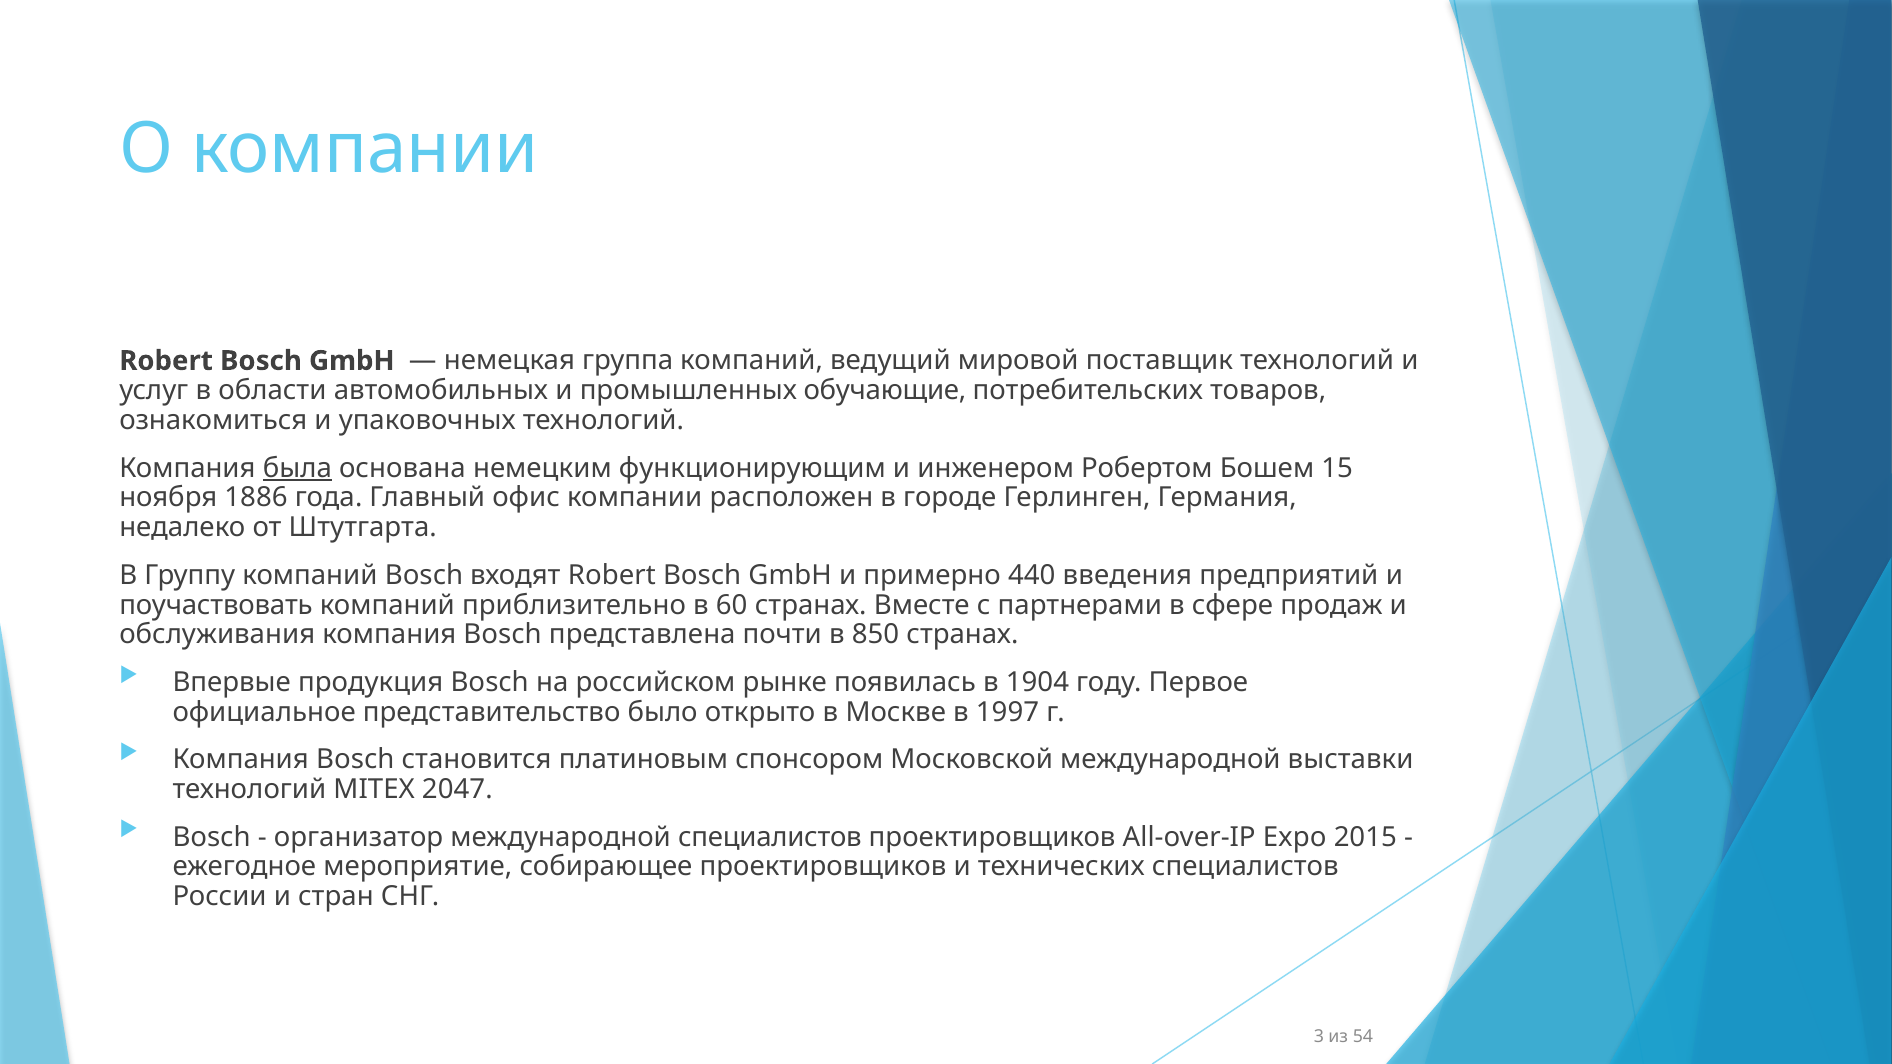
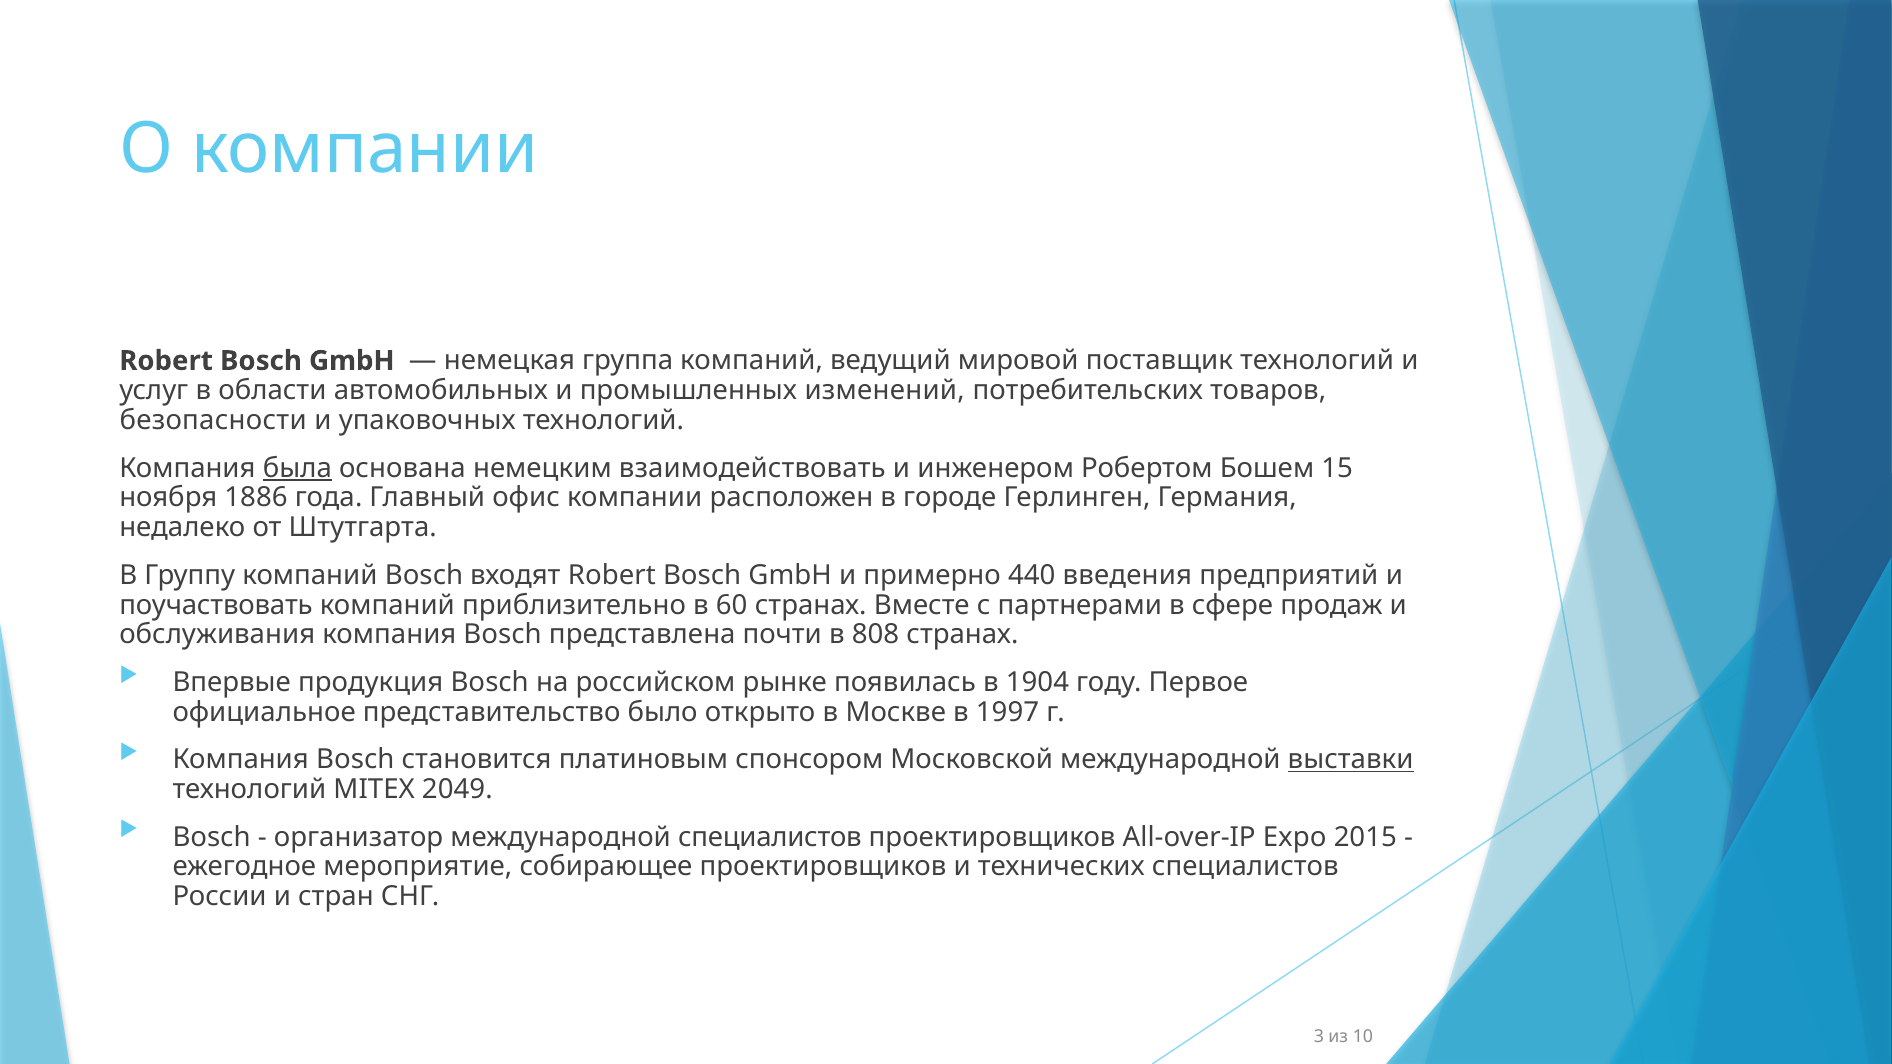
обучающие: обучающие -> изменений (885, 391)
ознакомиться: ознакомиться -> безопасности (213, 421)
функционирующим: функционирующим -> взаимодействовать (752, 468)
850: 850 -> 808 (876, 635)
выставки underline: none -> present (1351, 760)
2047: 2047 -> 2049 (457, 790)
54: 54 -> 10 (1363, 1037)
